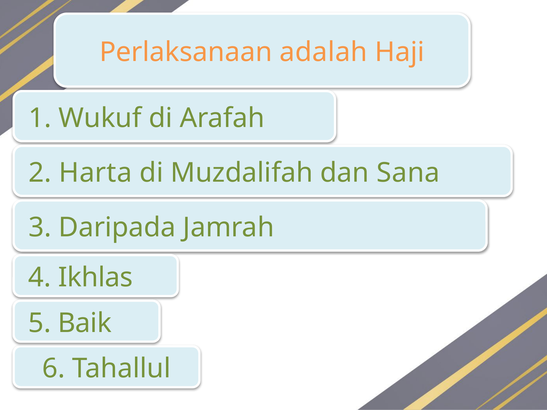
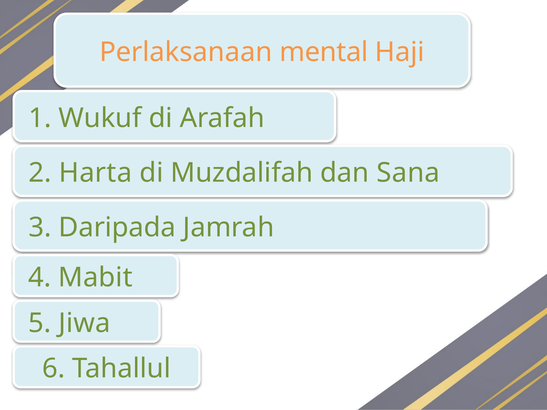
adalah: adalah -> mental (324, 52)
Ikhlas: Ikhlas -> Mabit (95, 278)
Baik: Baik -> Jiwa (84, 323)
